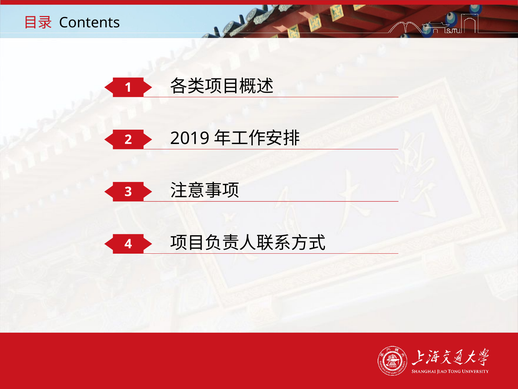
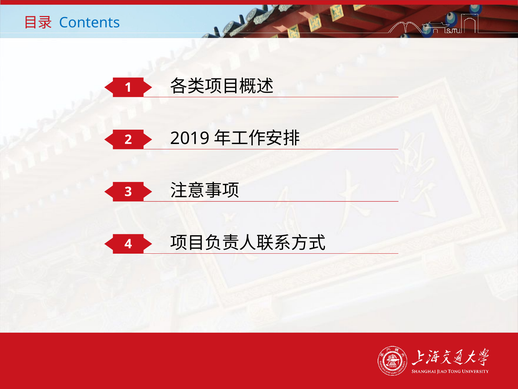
Contents colour: black -> blue (89, 23)
